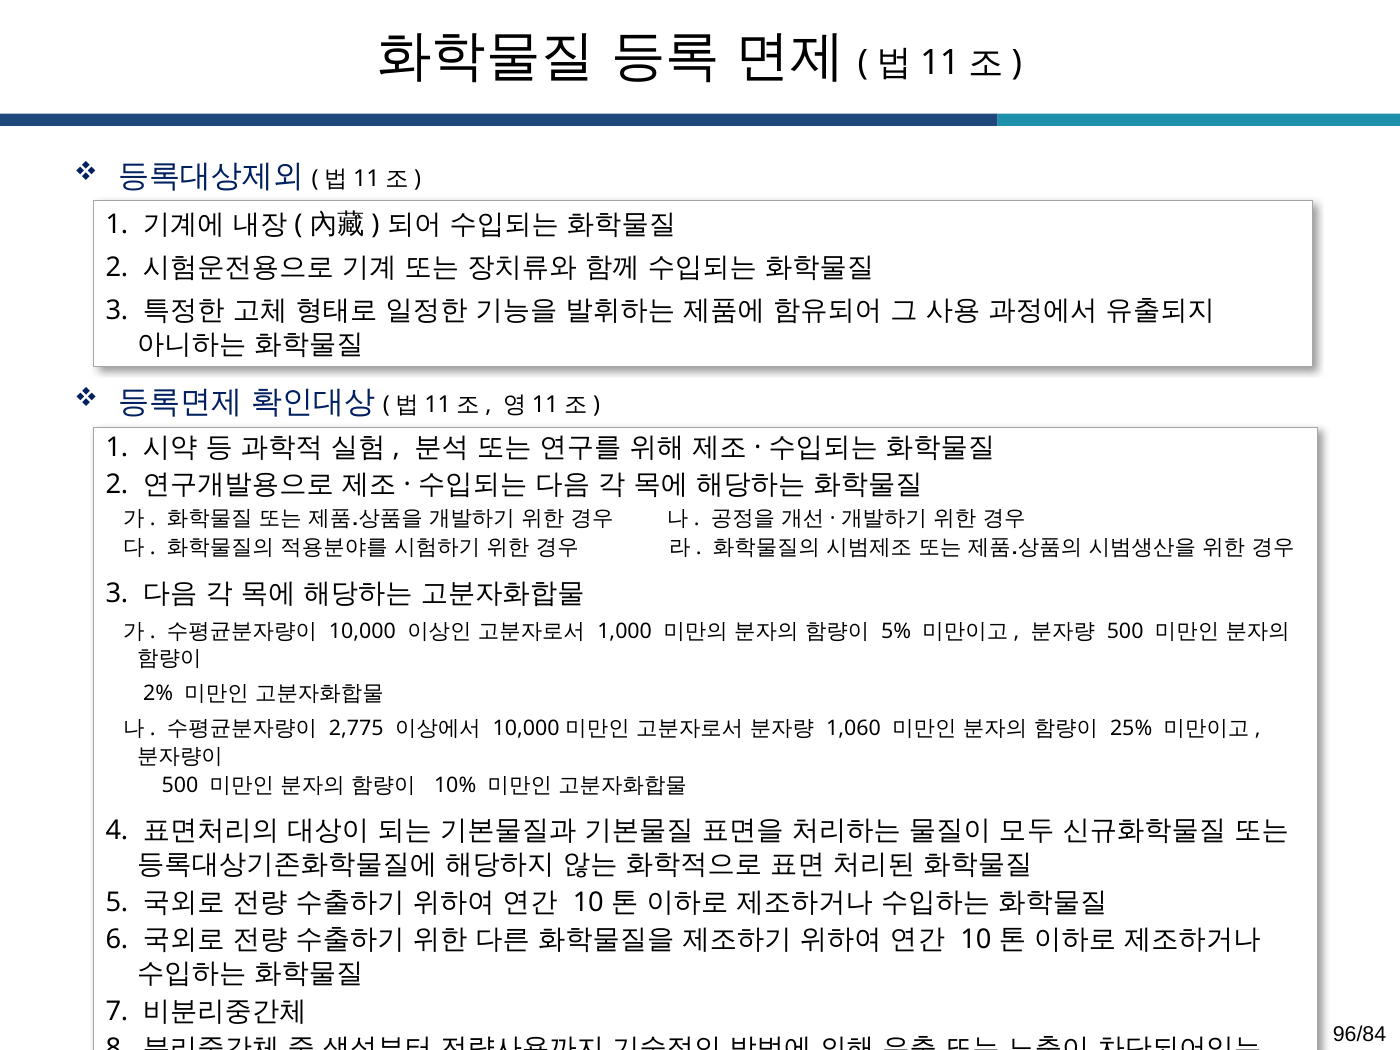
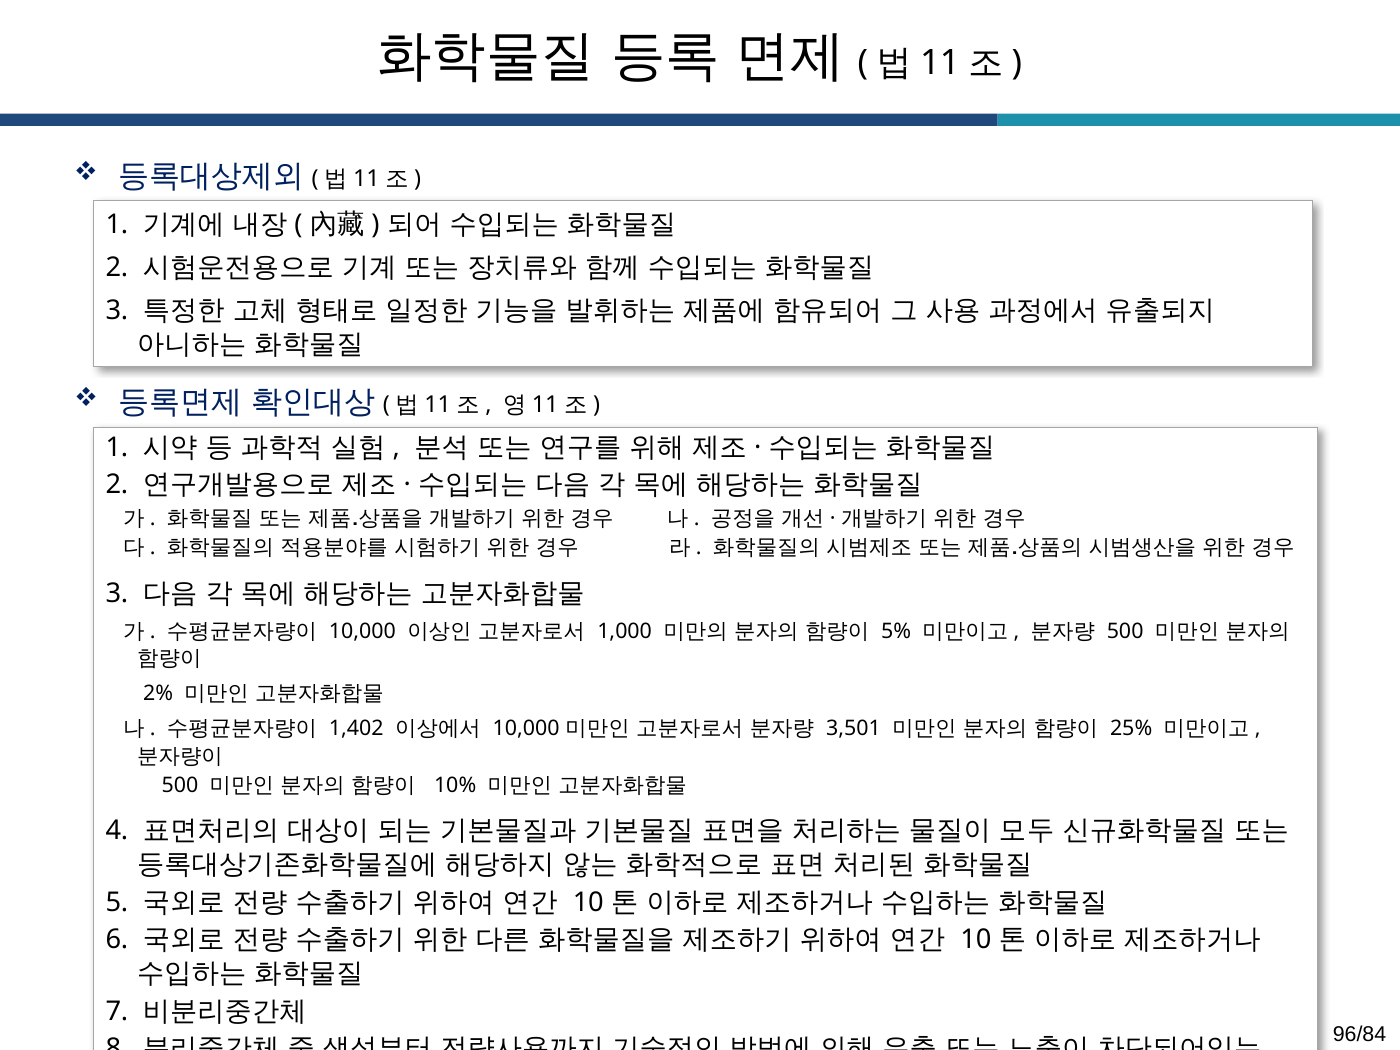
2,775: 2,775 -> 1,402 (356, 729)
1,060: 1,060 -> 3,501 (853, 729)
